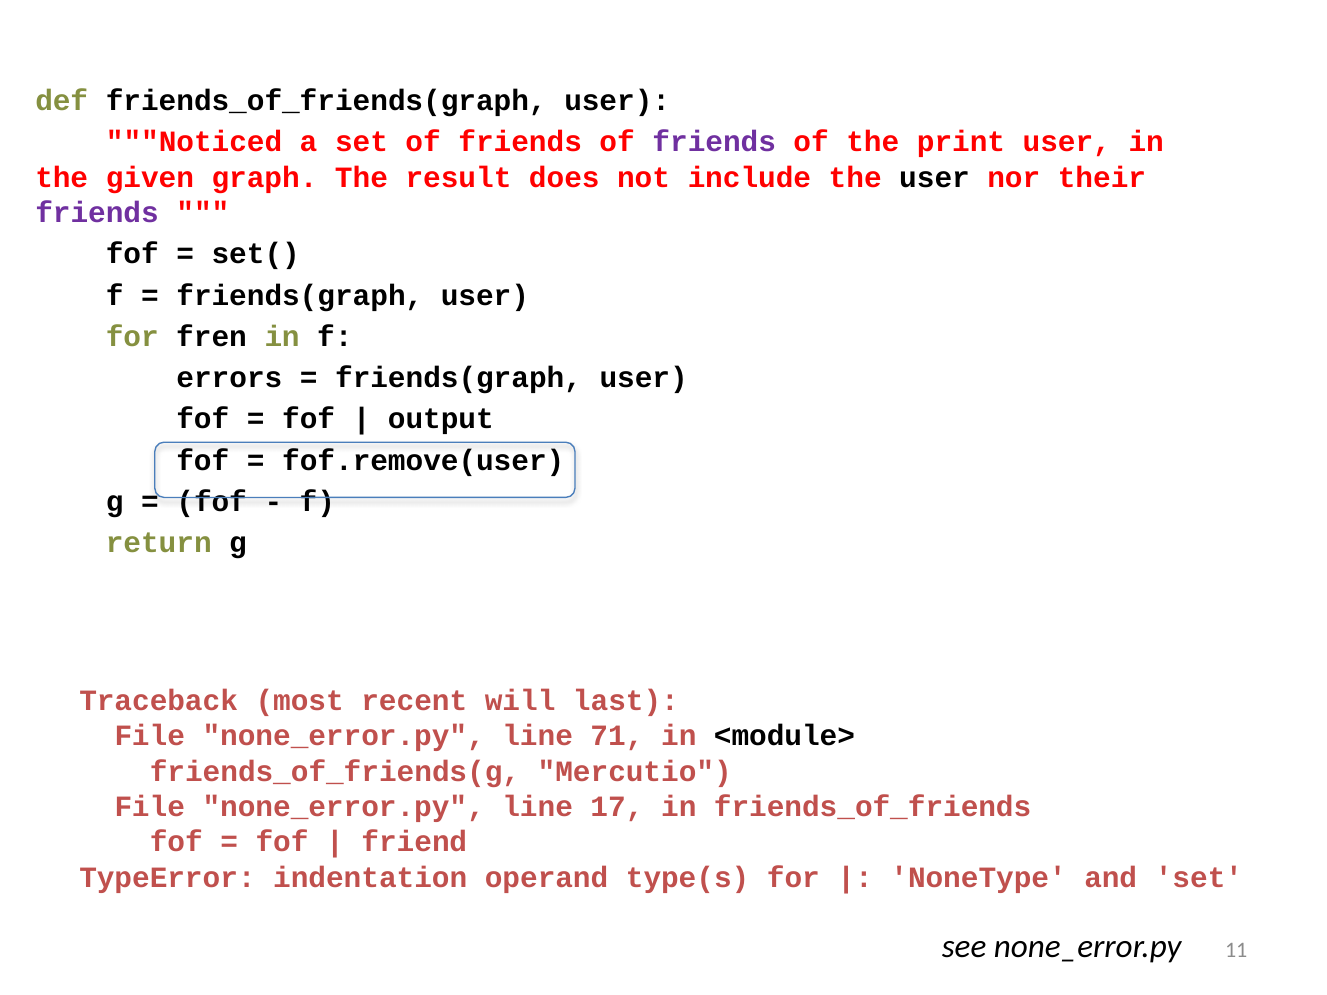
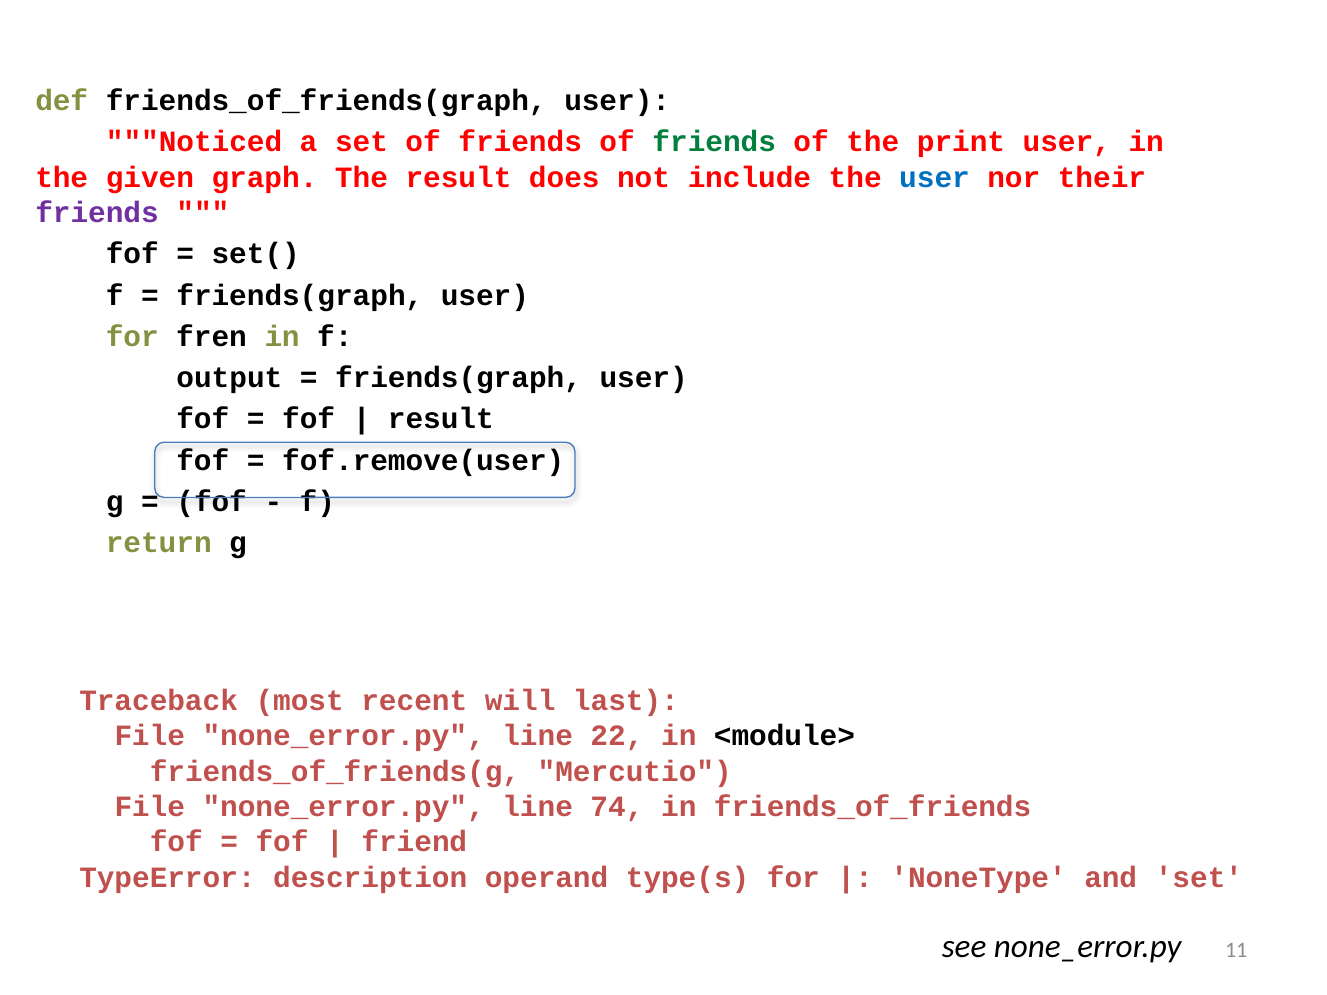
friends colour: purple -> green (714, 142)
user colour: black -> blue (935, 177)
errors: errors -> output (229, 378)
output: output -> result (441, 419)
71: 71 -> 22 (617, 736)
17: 17 -> 74 (617, 807)
indentation: indentation -> description (370, 878)
